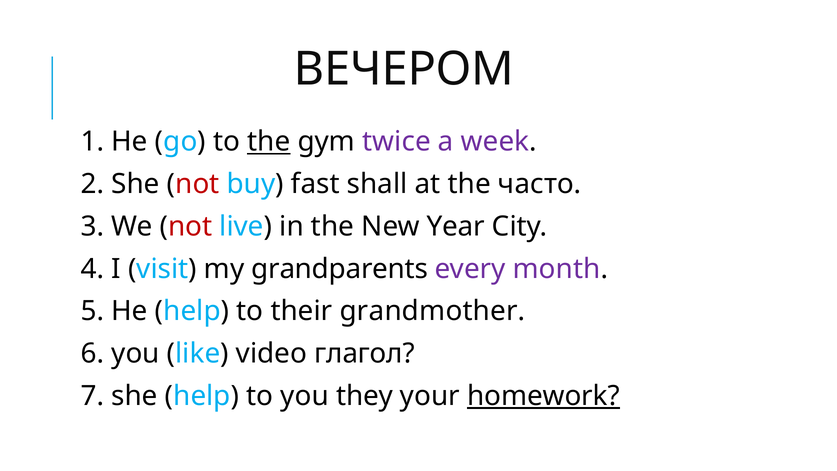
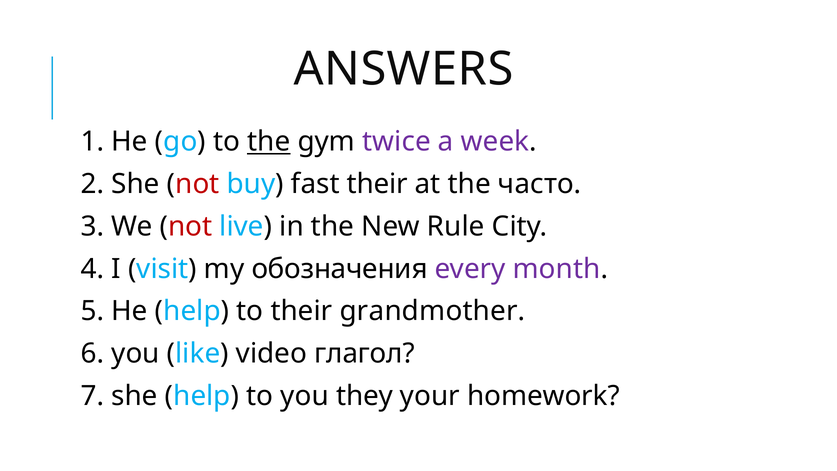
ВЕЧЕРОМ: ВЕЧЕРОМ -> ANSWERS (404, 69)
fast shall: shall -> their (377, 184)
Year: Year -> Rule (456, 226)
grandparents: grandparents -> обозначения (340, 269)
homework underline: present -> none (543, 396)
